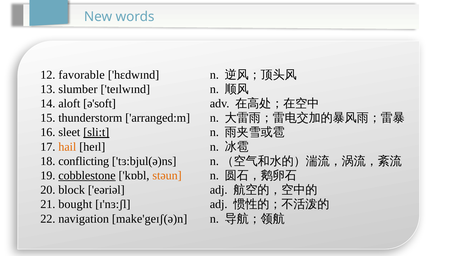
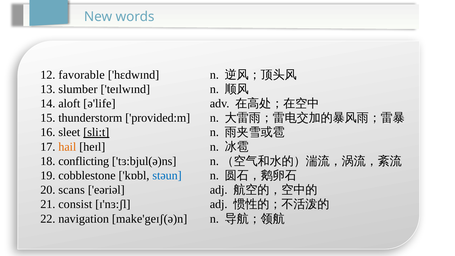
ə'soft: ə'soft -> ə'life (99, 104)
arranged:m: arranged:m -> provided:m (158, 118)
cobblestone underline: present -> none (87, 176)
stəun colour: orange -> blue (167, 176)
block: block -> scans (72, 190)
bought: bought -> consist (75, 204)
